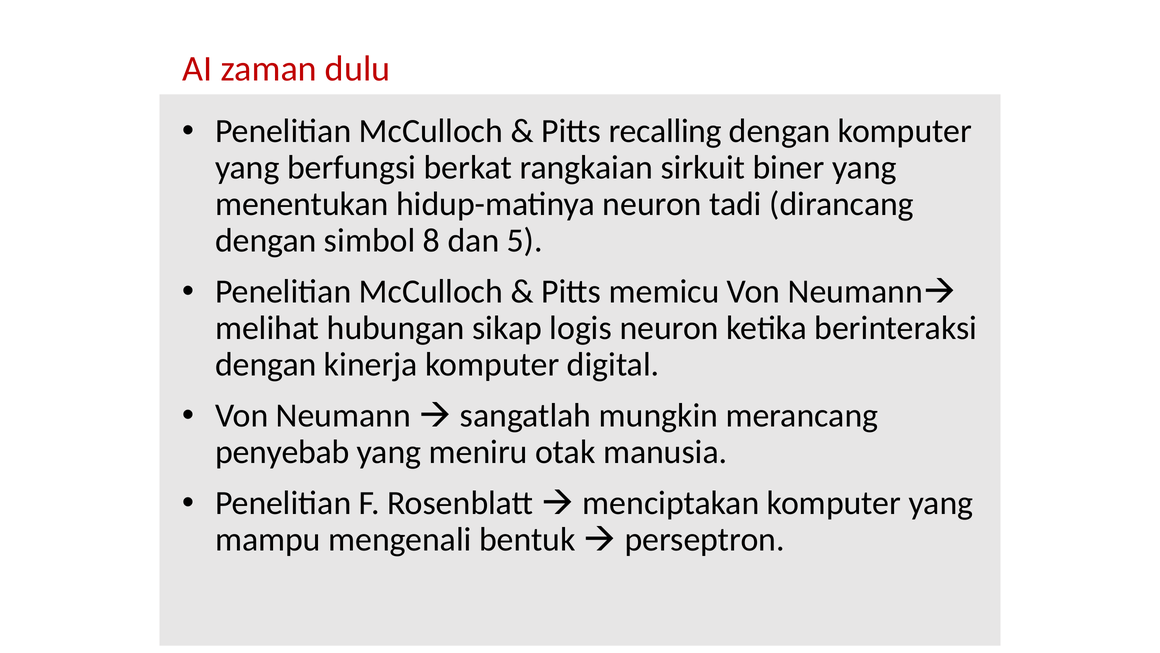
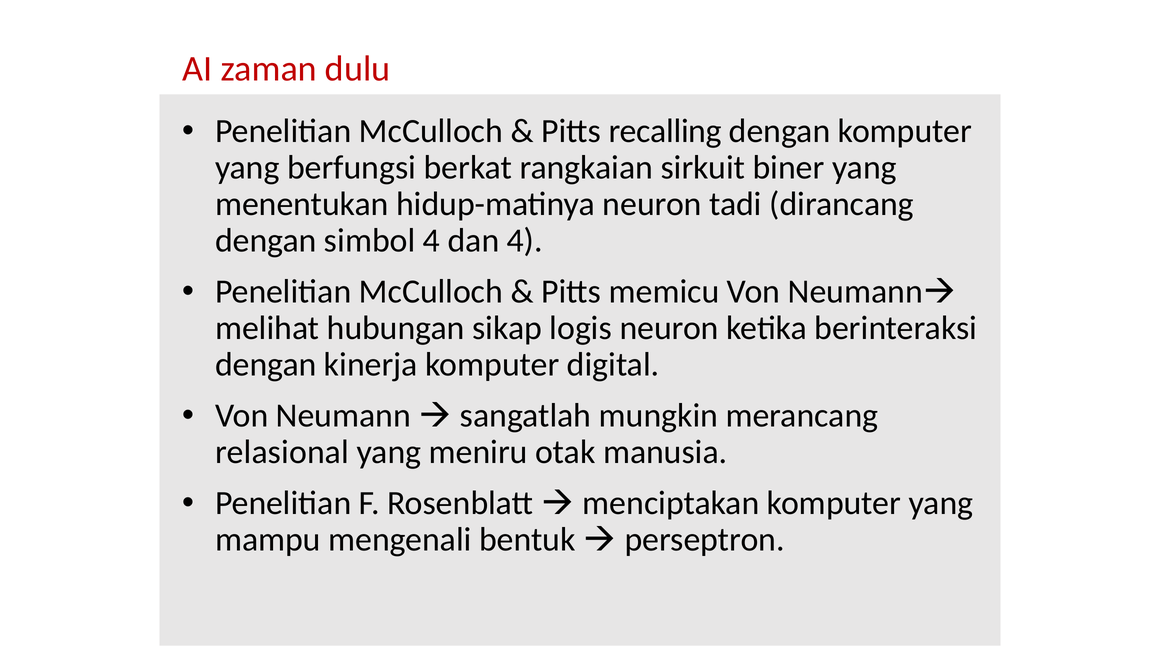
simbol 8: 8 -> 4 (431, 241)
dan 5: 5 -> 4 (525, 241)
penyebab: penyebab -> relasional (282, 452)
